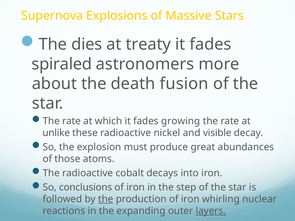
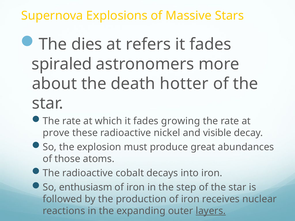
treaty: treaty -> refers (148, 44)
fusion: fusion -> hotter (184, 84)
unlike: unlike -> prove (56, 133)
conclusions: conclusions -> enthusiasm (86, 188)
the underline: present -> none (106, 199)
whirling: whirling -> receives (221, 199)
